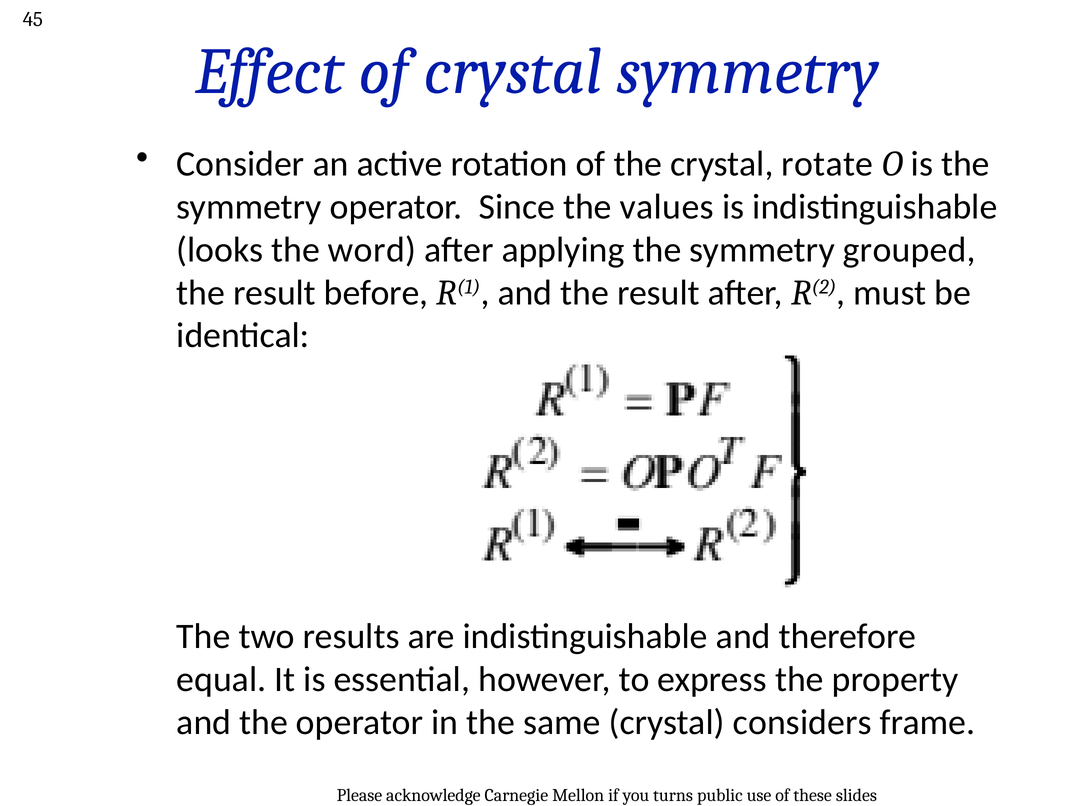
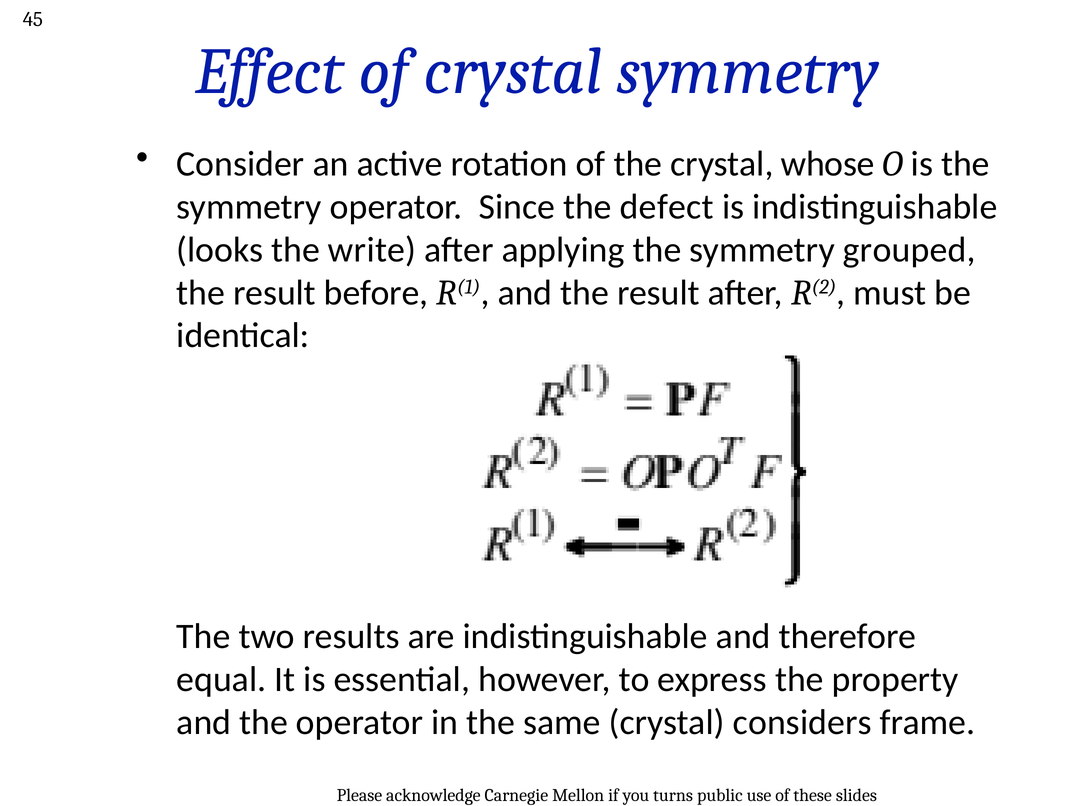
rotate: rotate -> whose (828, 164)
values: values -> defect (667, 207)
word: word -> write (372, 250)
